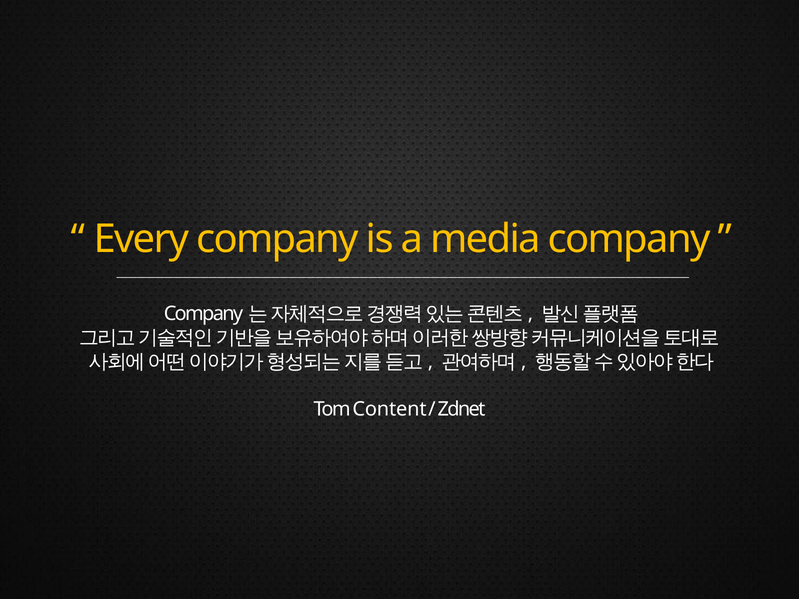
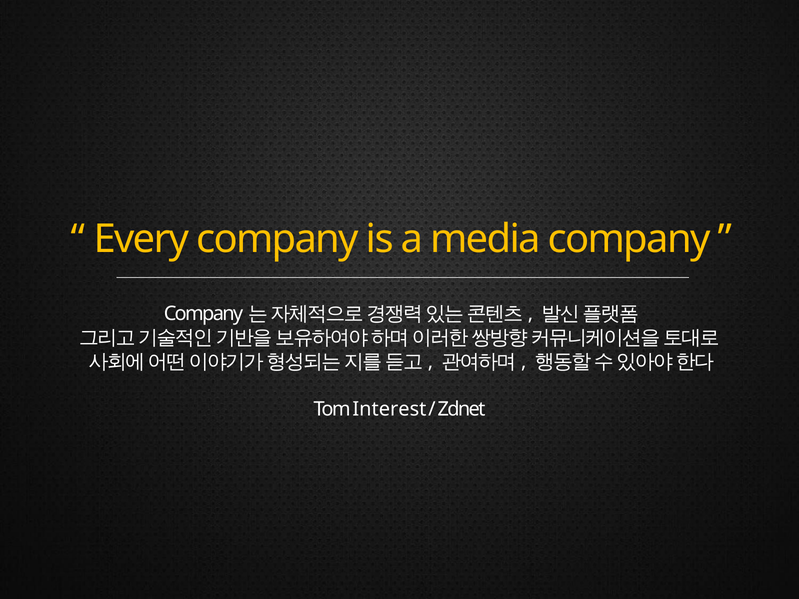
Content: Content -> Interest (389, 410)
